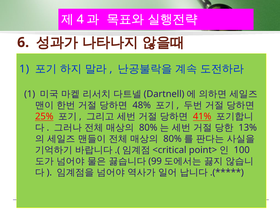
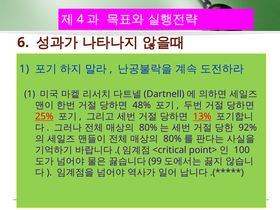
41%: 41% -> 13% (202, 116)
13%: 13% -> 92% (248, 128)
